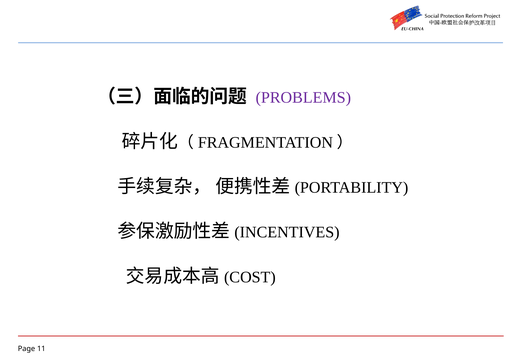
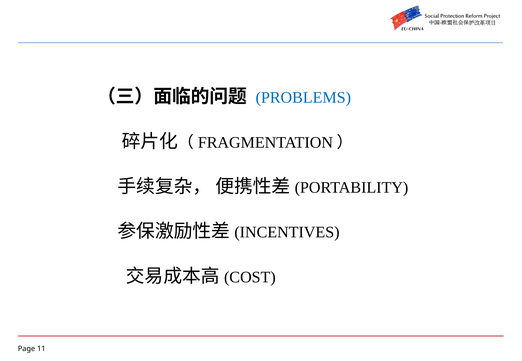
PROBLEMS colour: purple -> blue (303, 98)
